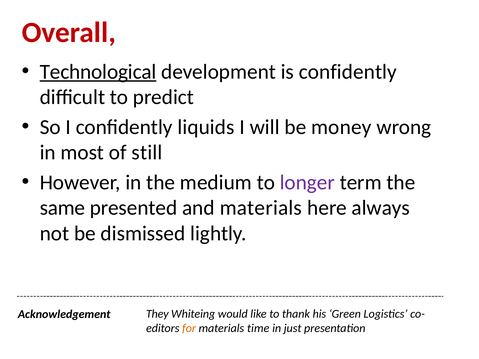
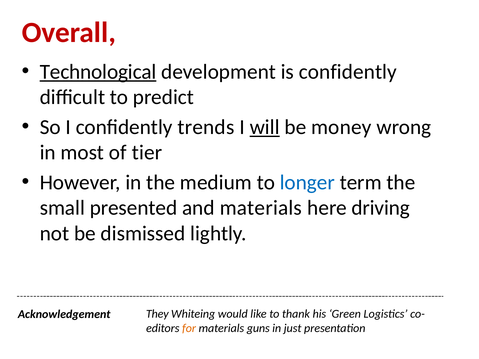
liquids: liquids -> trends (206, 127)
will underline: none -> present (265, 127)
still: still -> tier (147, 153)
longer colour: purple -> blue (307, 183)
same: same -> small (62, 208)
always: always -> driving (381, 208)
time: time -> guns (258, 329)
